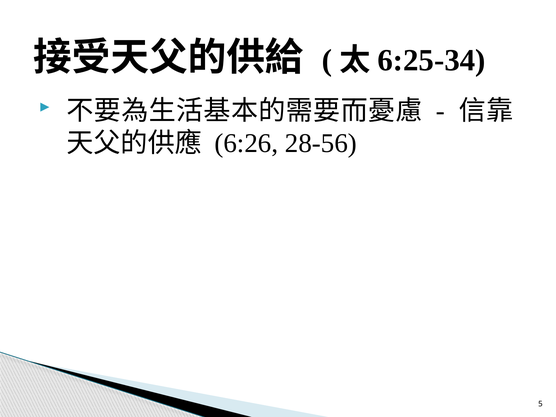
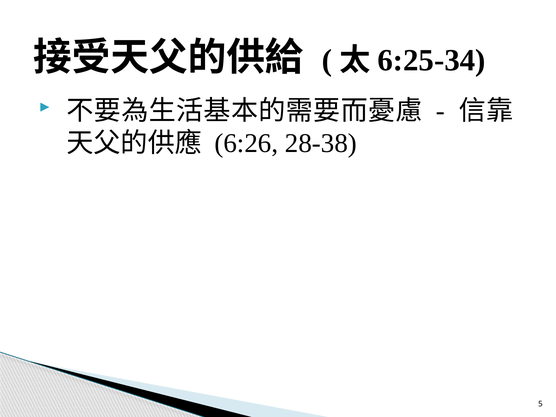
28-56: 28-56 -> 28-38 (321, 143)
